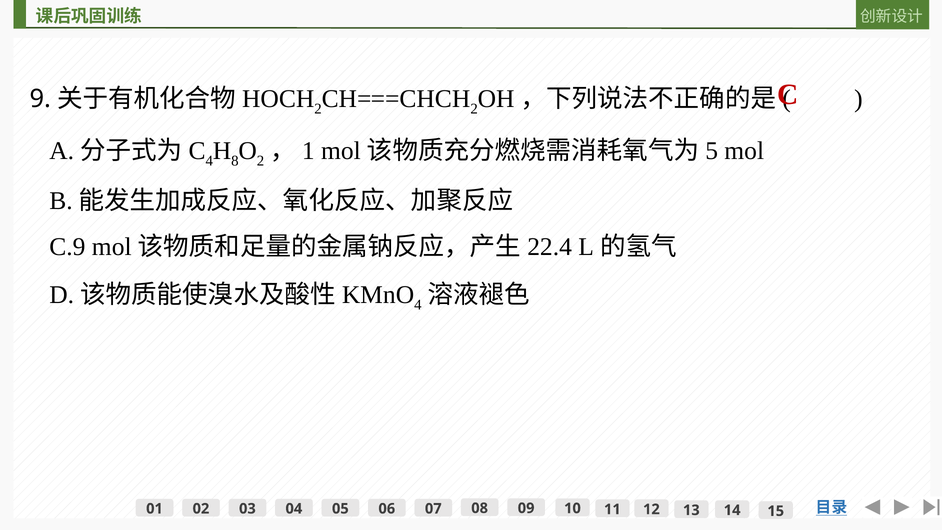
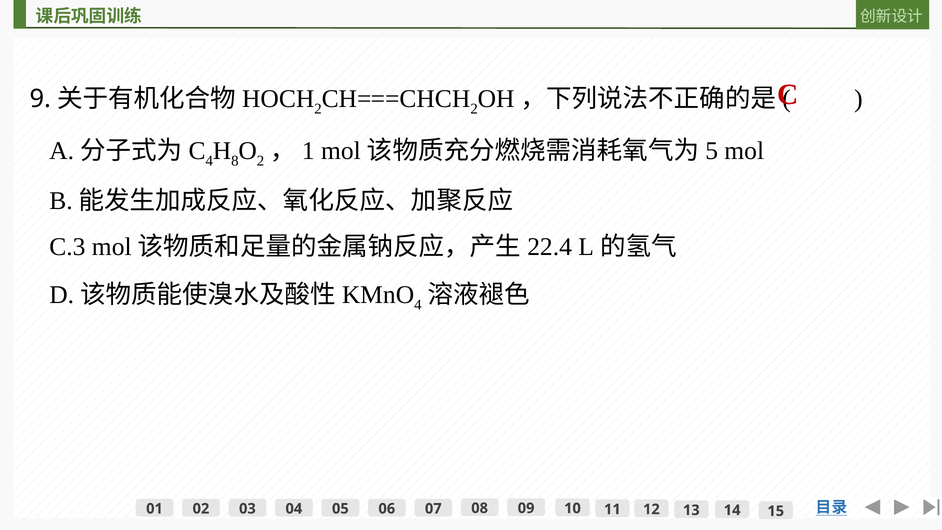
C.9: C.9 -> C.3 (67, 247)
